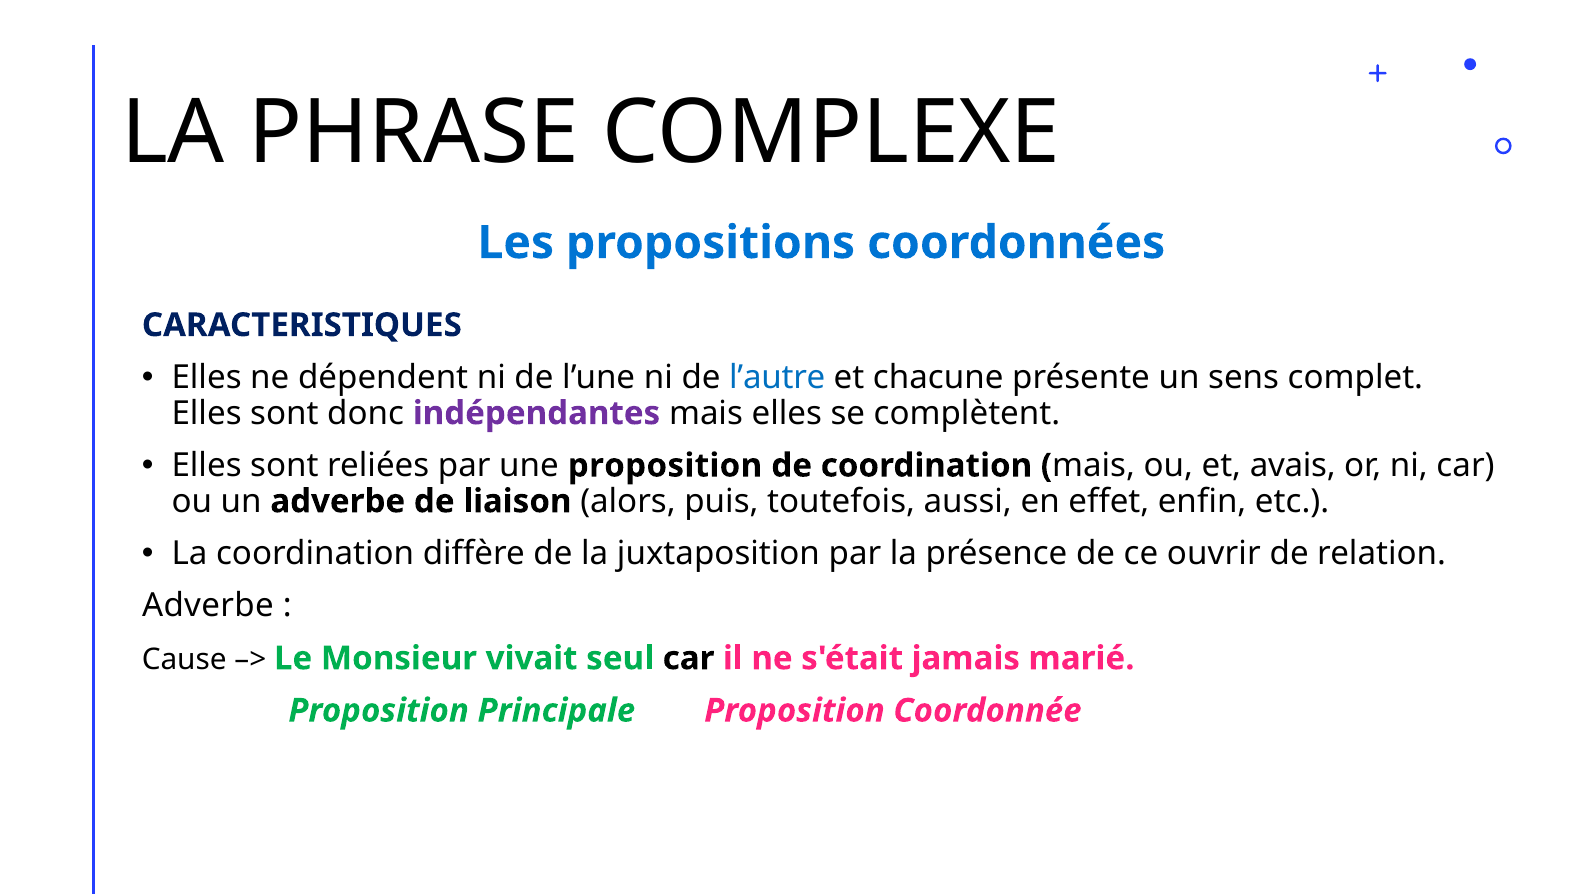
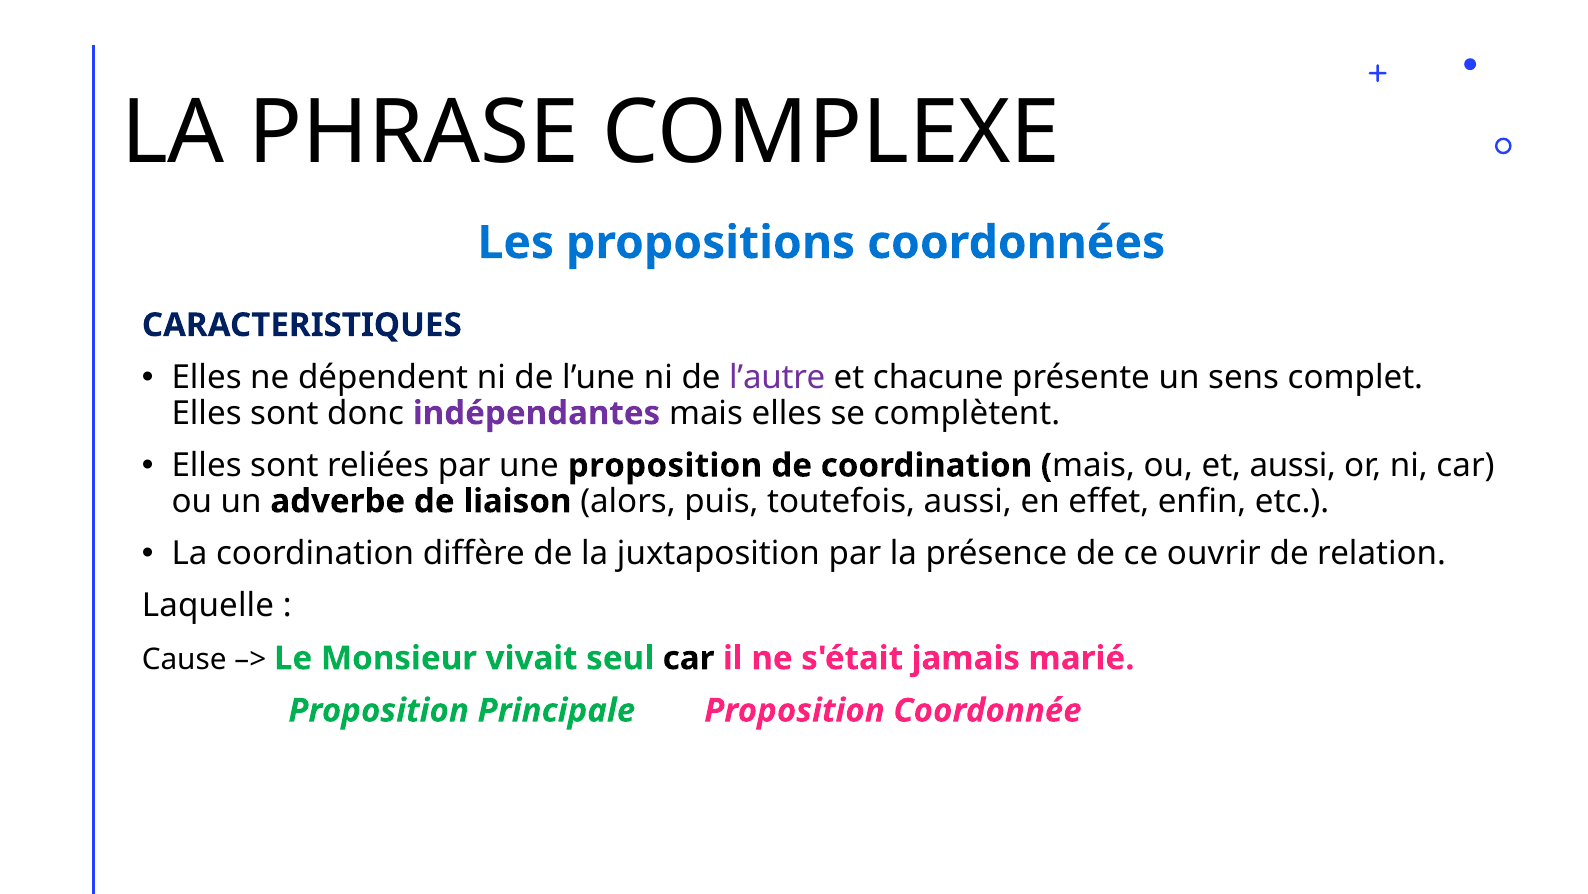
l’autre colour: blue -> purple (777, 377)
et avais: avais -> aussi (1293, 465)
Adverbe: Adverbe -> Laquelle (208, 605)
